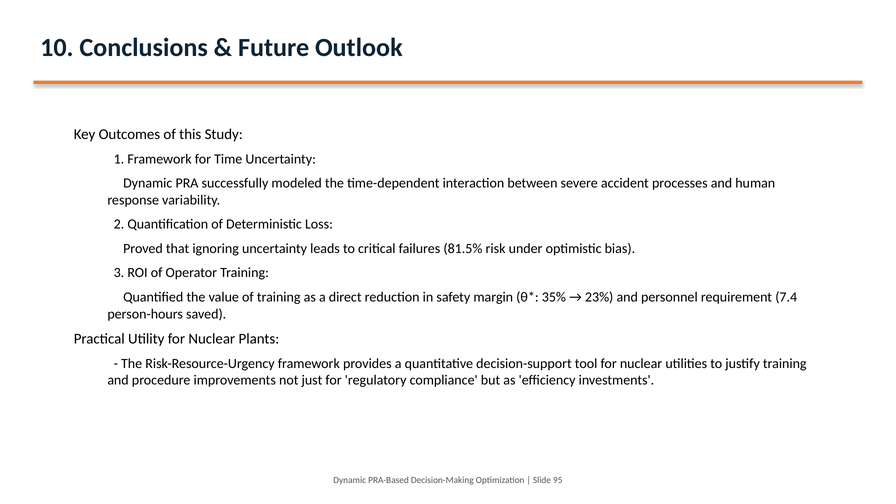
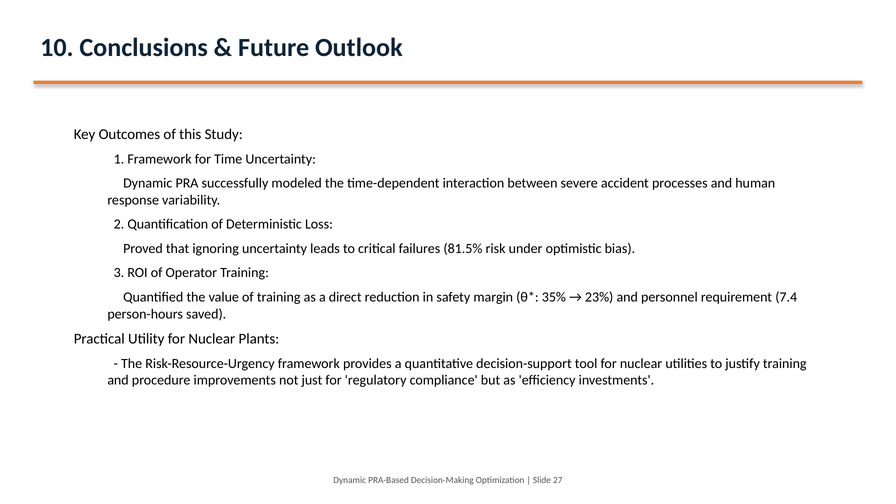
95: 95 -> 27 (558, 480)
